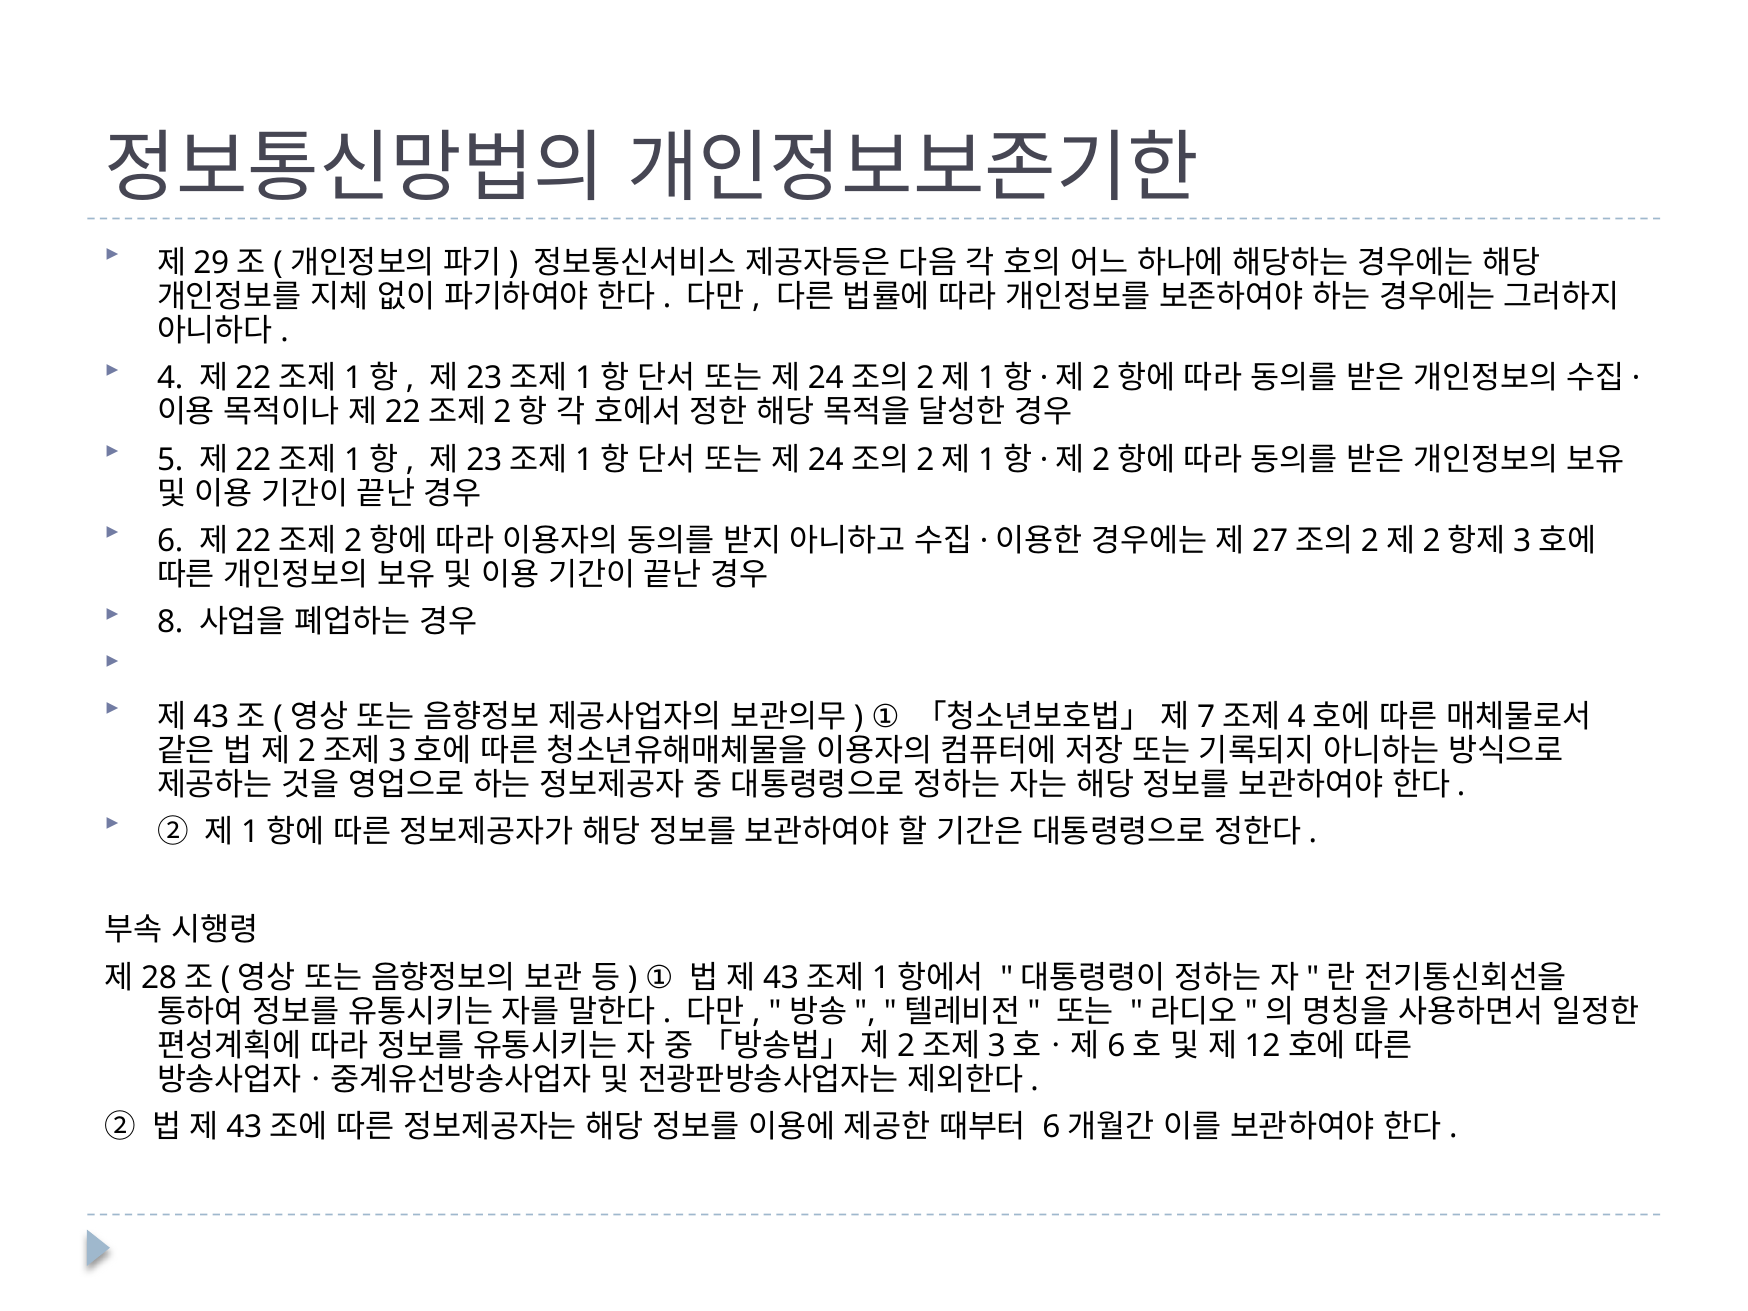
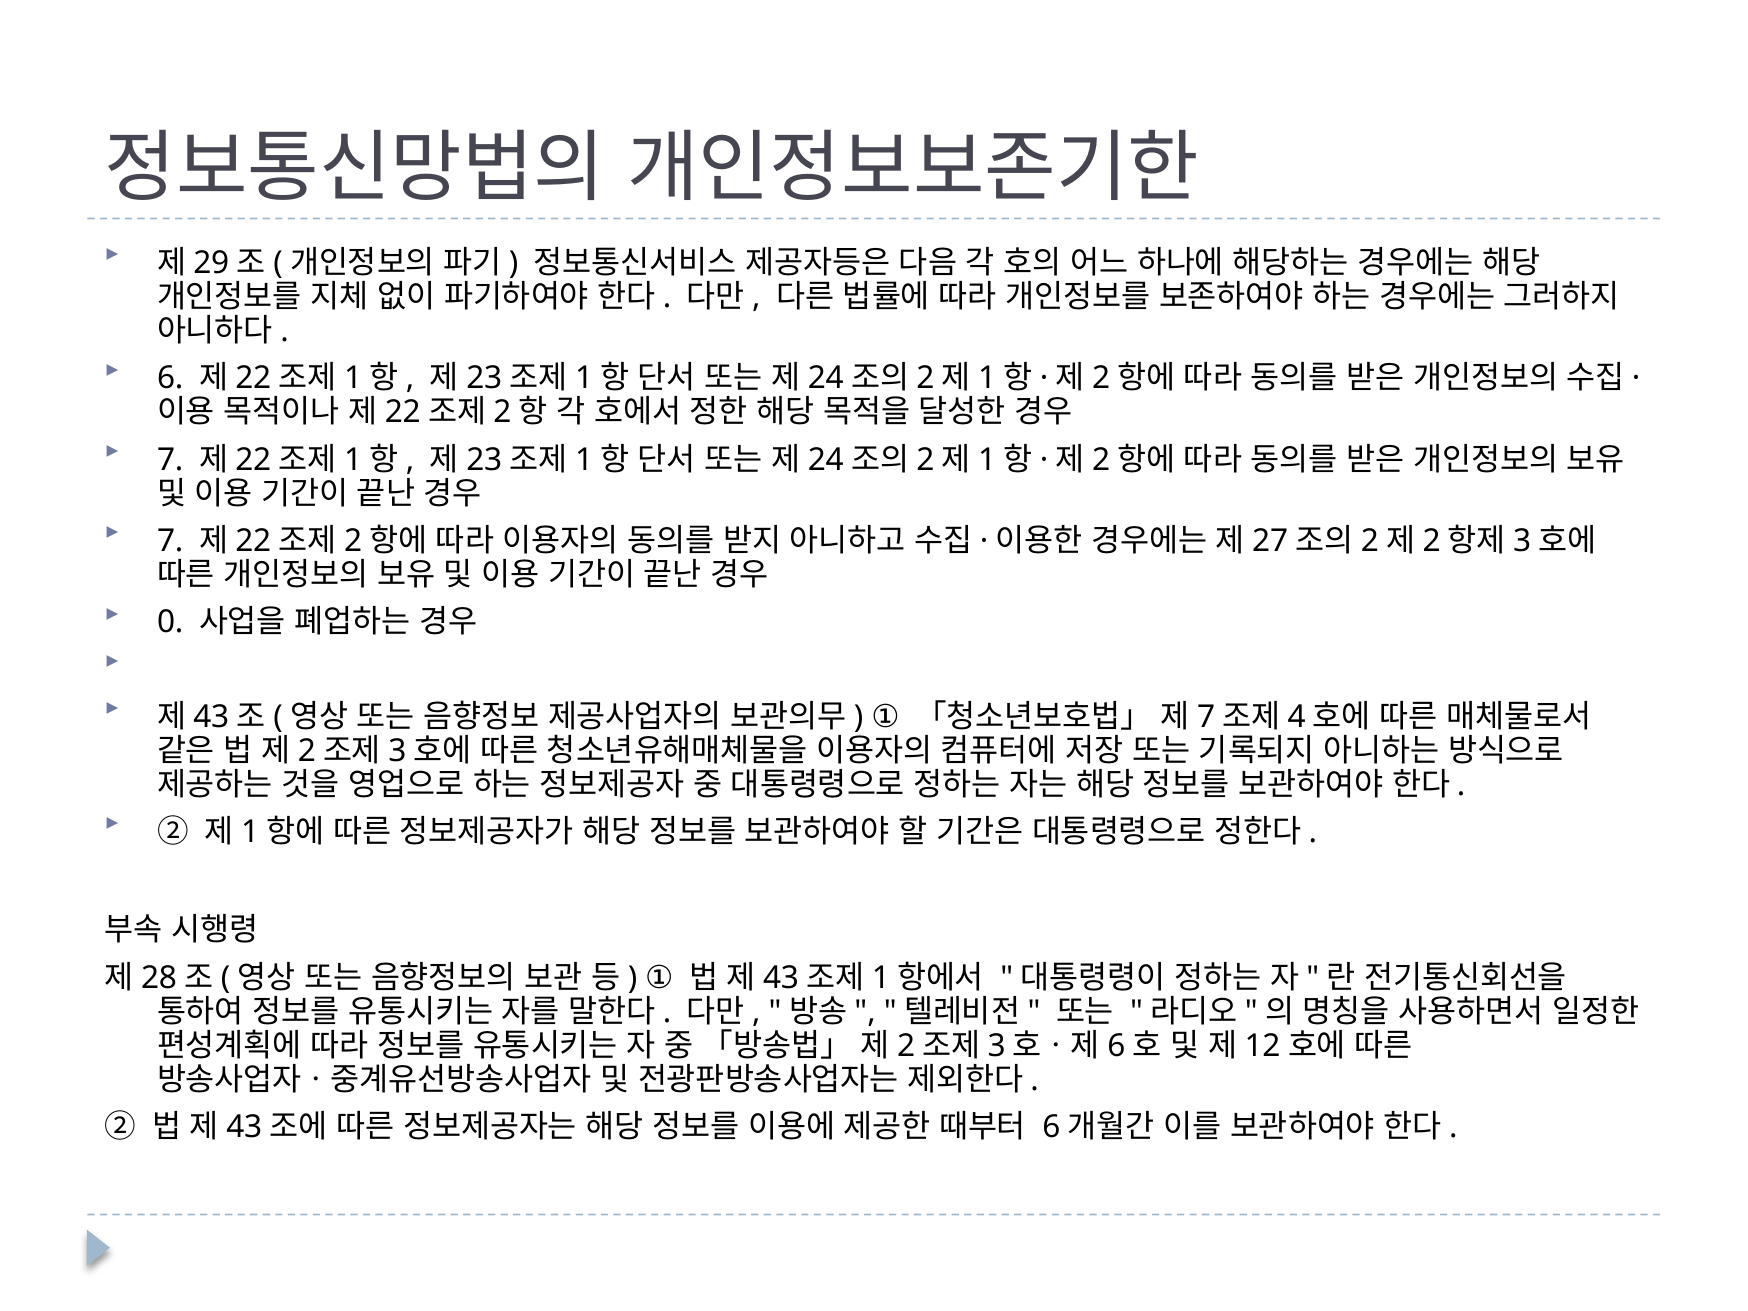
4: 4 -> 6 (170, 378)
5: 5 -> 7 (170, 460)
6: 6 -> 7 (170, 541)
8: 8 -> 0 (170, 622)
